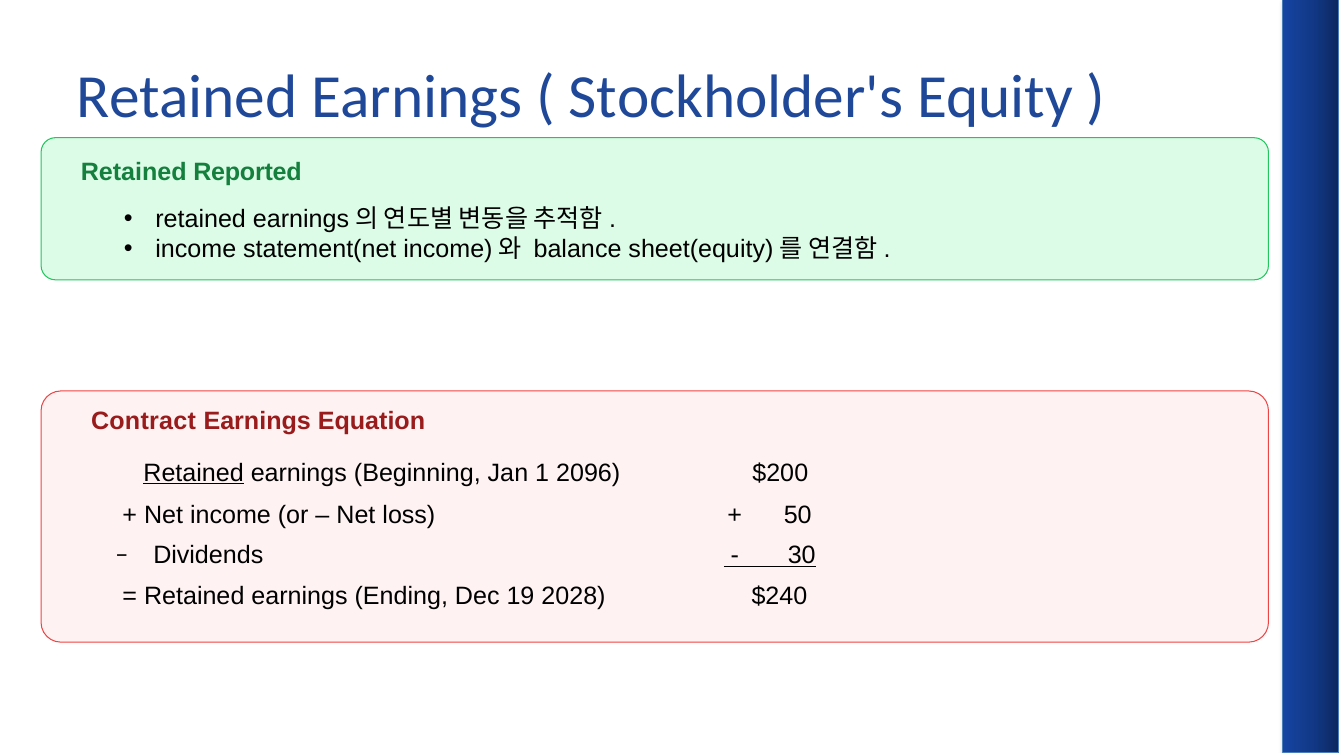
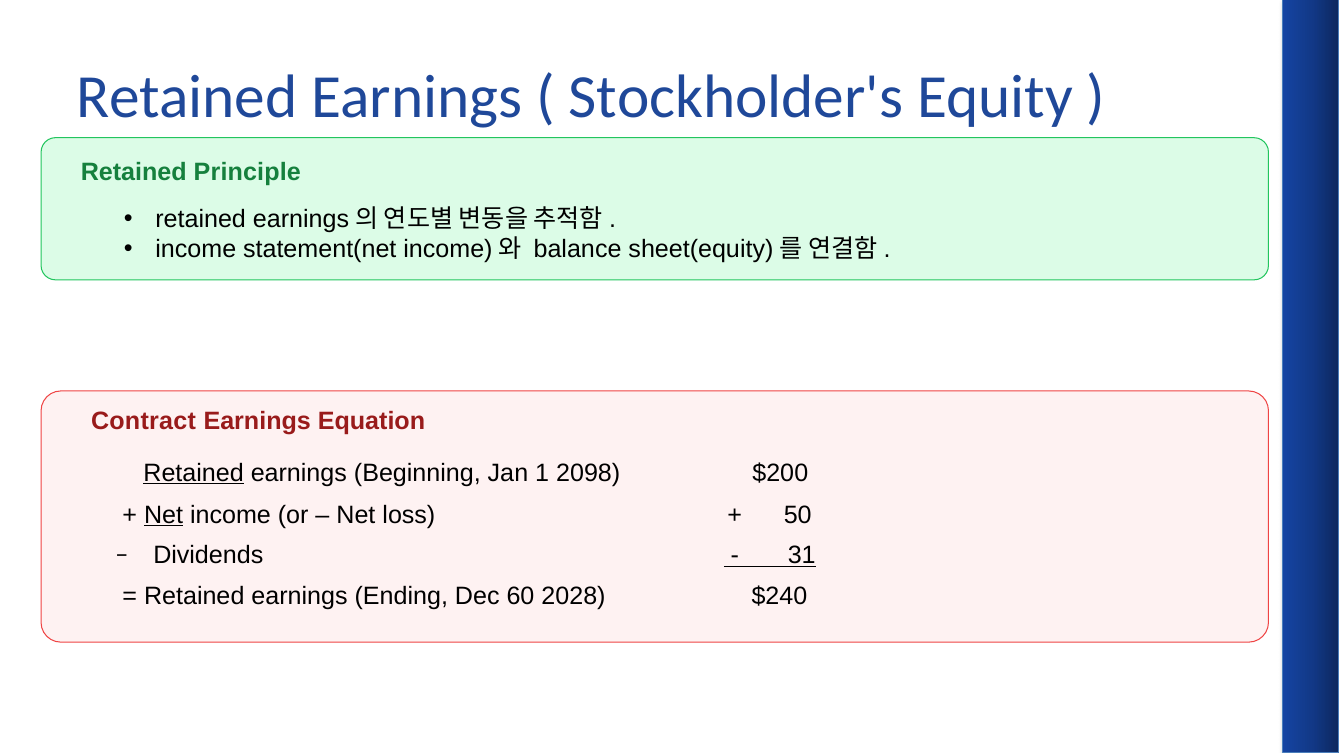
Reported: Reported -> Principle (247, 173)
2096: 2096 -> 2098 (588, 473)
Net underline: none -> present (164, 515)
30: 30 -> 31 (802, 556)
19: 19 -> 60 (520, 596)
